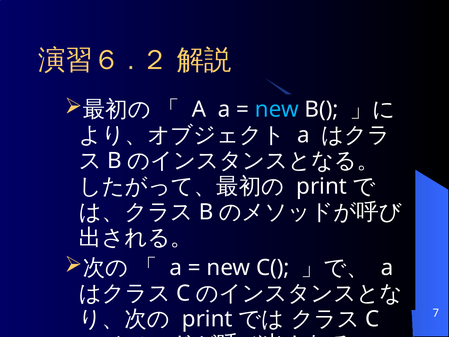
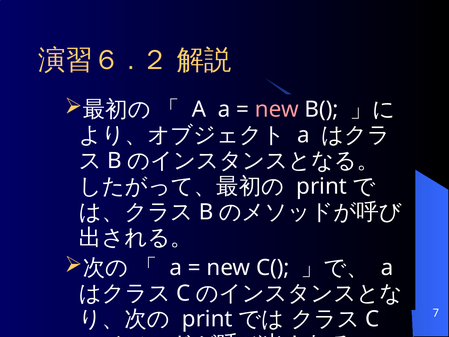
new colour: light blue -> pink (277, 109)
